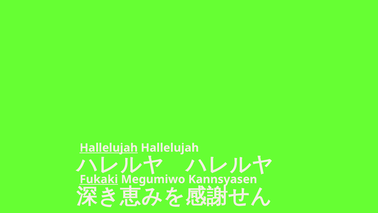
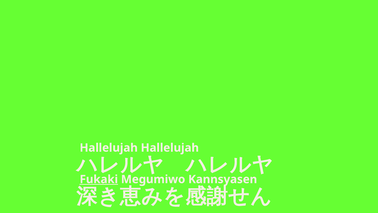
Hallelujah underline: present -> none (109, 148)
